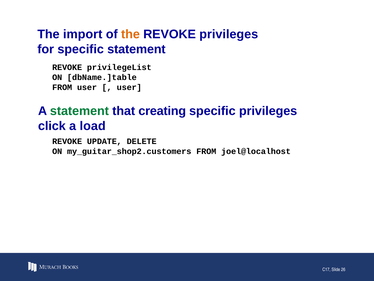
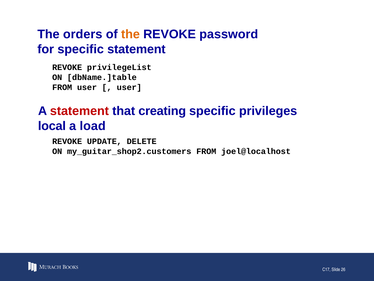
import: import -> orders (83, 34)
REVOKE privileges: privileges -> password (229, 34)
statement colour: green -> red (79, 111)
click: click -> local (52, 126)
